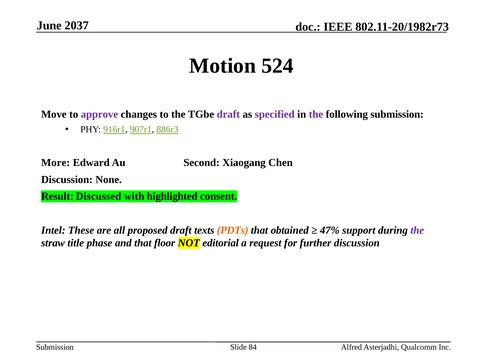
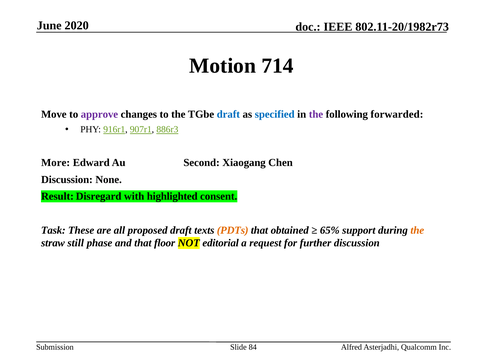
2037: 2037 -> 2020 (77, 26)
524: 524 -> 714 (277, 66)
draft colour: purple -> blue (228, 114)
specified colour: purple -> blue (275, 114)
following submission: submission -> forwarded (397, 114)
Discussed: Discussed -> Disregard (99, 197)
Intel: Intel -> Task (53, 230)
47%: 47% -> 65% (330, 230)
the colour: purple -> orange (417, 230)
title: title -> still (76, 243)
